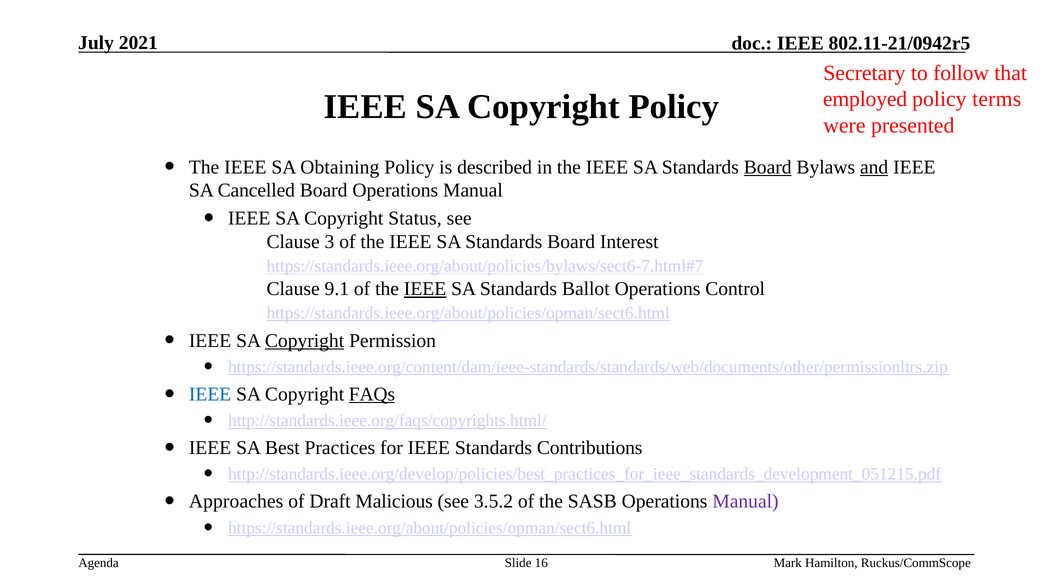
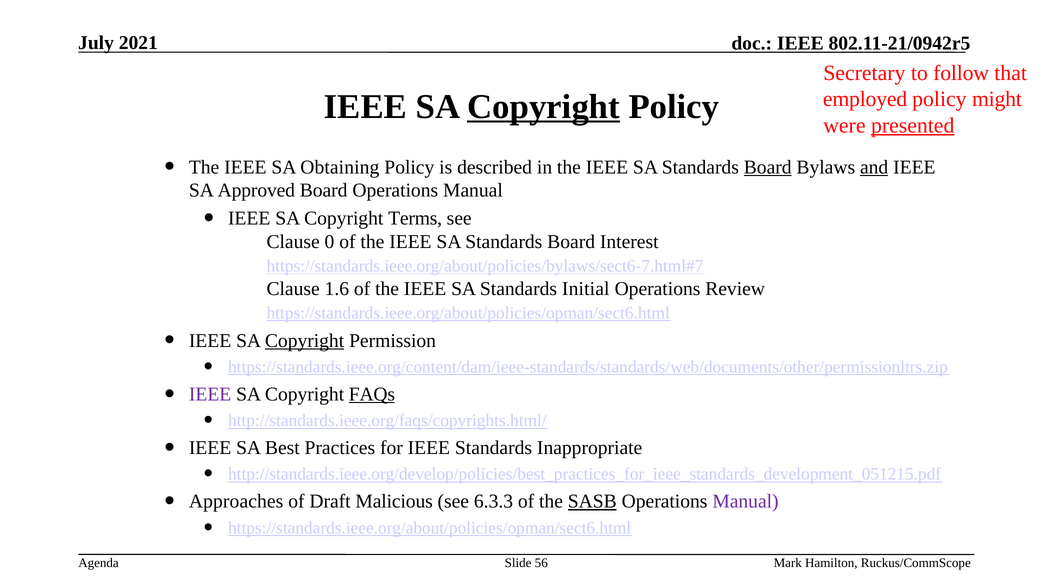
terms: terms -> might (997, 99)
Copyright underline: none -> present (544, 107)
presented underline: none -> present (913, 125)
Cancelled: Cancelled -> Approved (256, 191)
Status: Status -> Terms (415, 218)
3: 3 -> 0 (330, 242)
9.1: 9.1 -> 1.6 (337, 289)
IEEE underline: present -> none (425, 289)
Ballot: Ballot -> Initial (586, 289)
Control: Control -> Review (735, 289)
IEEE colour: blue -> purple (210, 394)
Contributions: Contributions -> Inappropriate (590, 448)
3.5.2: 3.5.2 -> 6.3.3 (494, 502)
SASB underline: none -> present (592, 502)
16: 16 -> 56 (541, 563)
